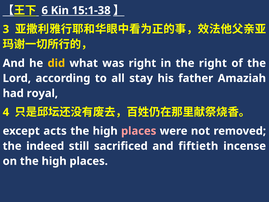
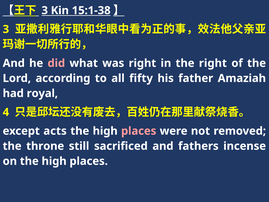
6: 6 -> 3 (45, 10)
did colour: yellow -> pink (56, 63)
stay: stay -> fifty (141, 78)
indeed: indeed -> throne (45, 146)
fiftieth: fiftieth -> fathers (198, 146)
